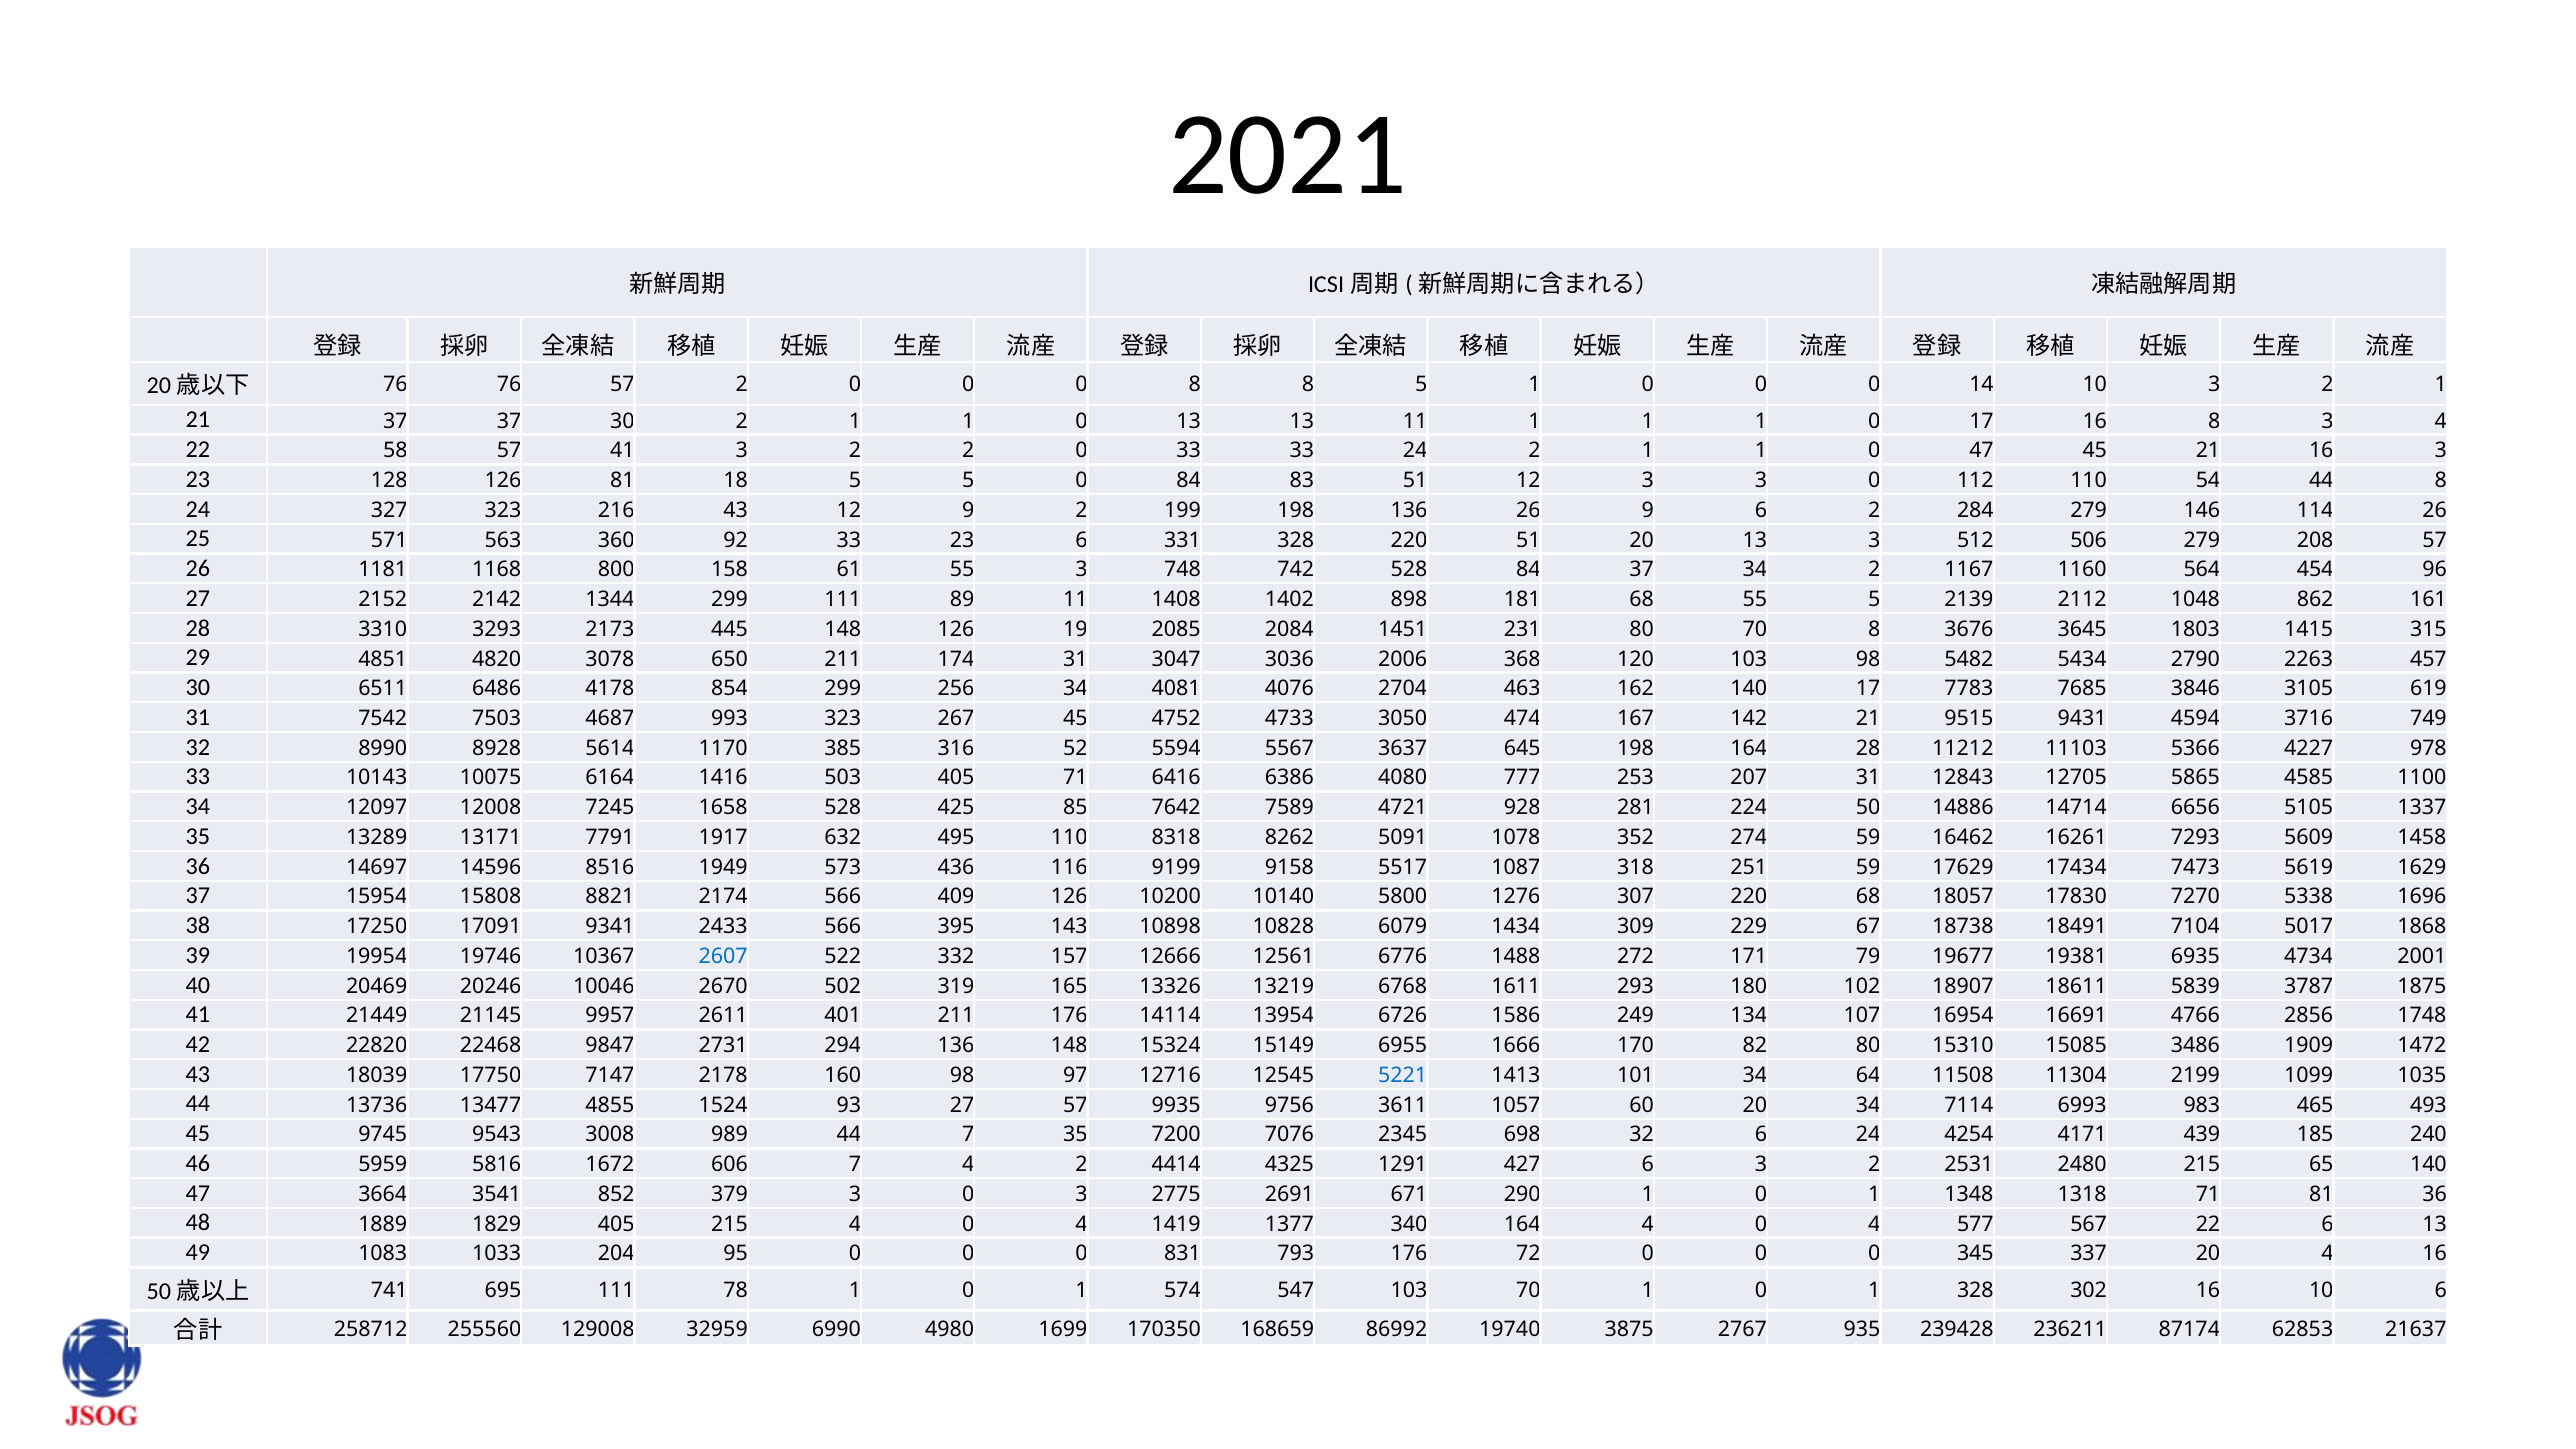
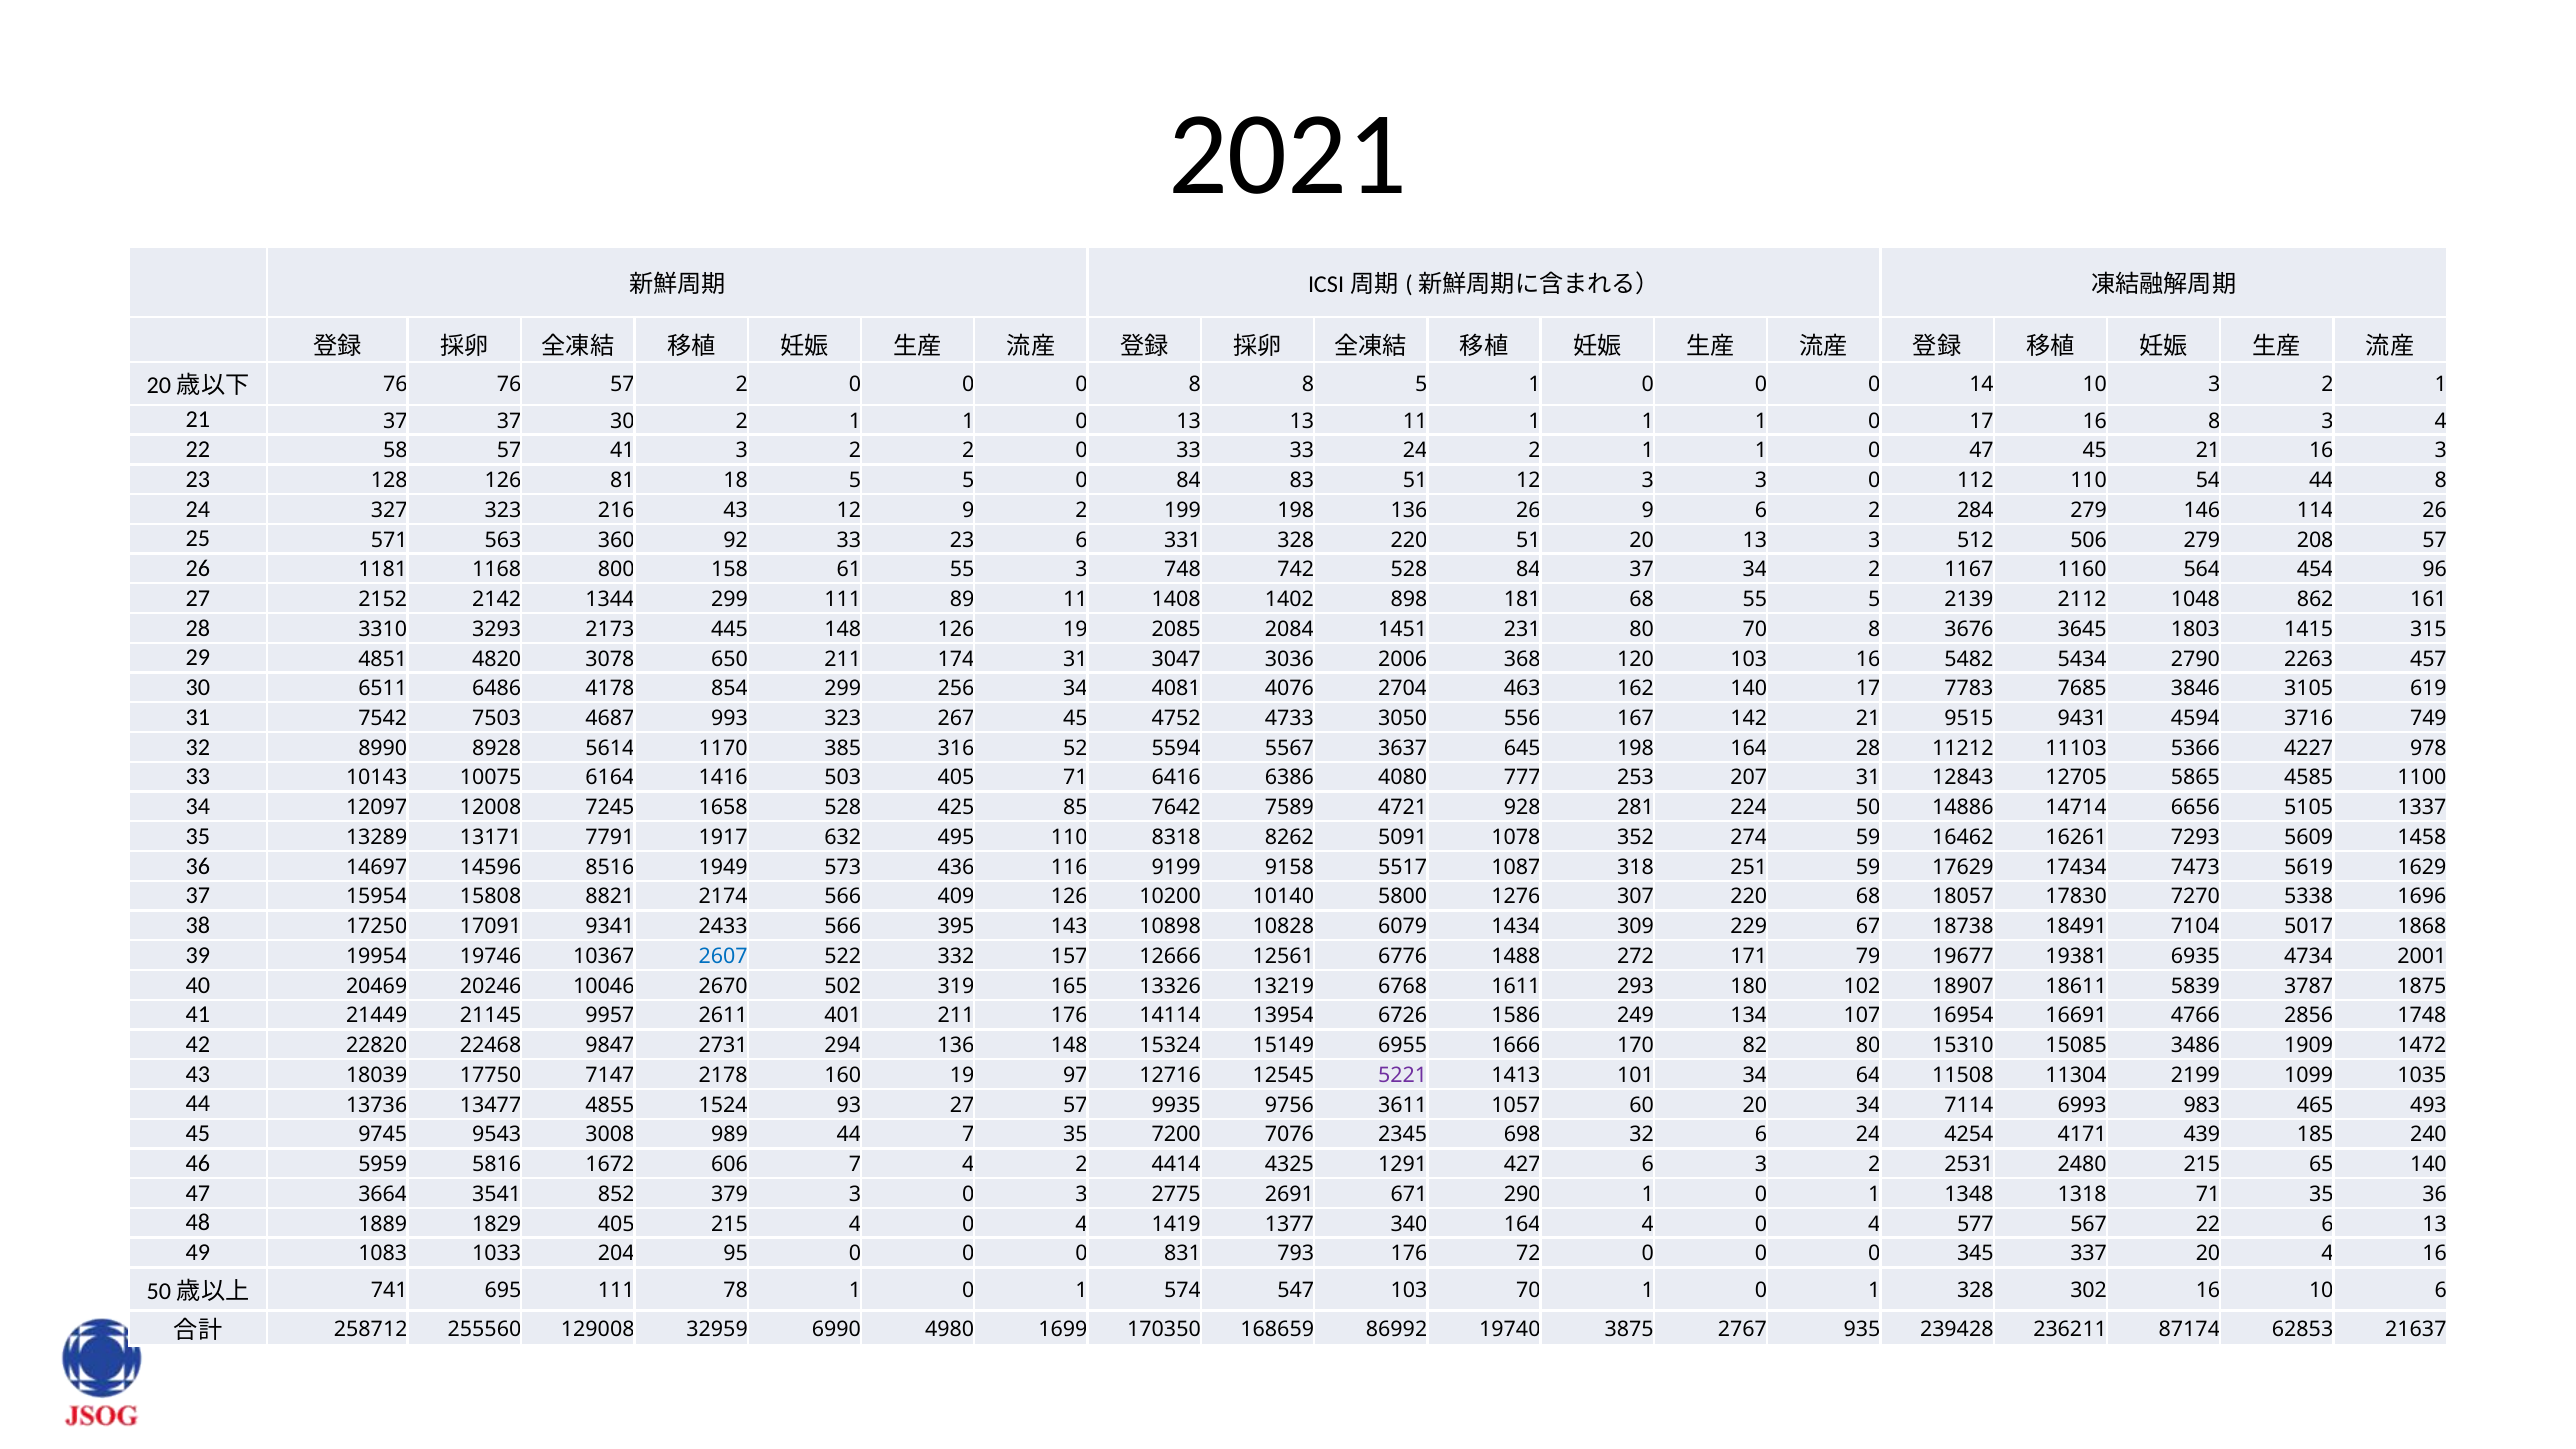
103 98: 98 -> 16 (1868, 659)
474: 474 -> 556 (1522, 718)
160 98: 98 -> 19 (962, 1075)
5221 colour: blue -> purple (1403, 1075)
71 81: 81 -> 35 (2321, 1194)
